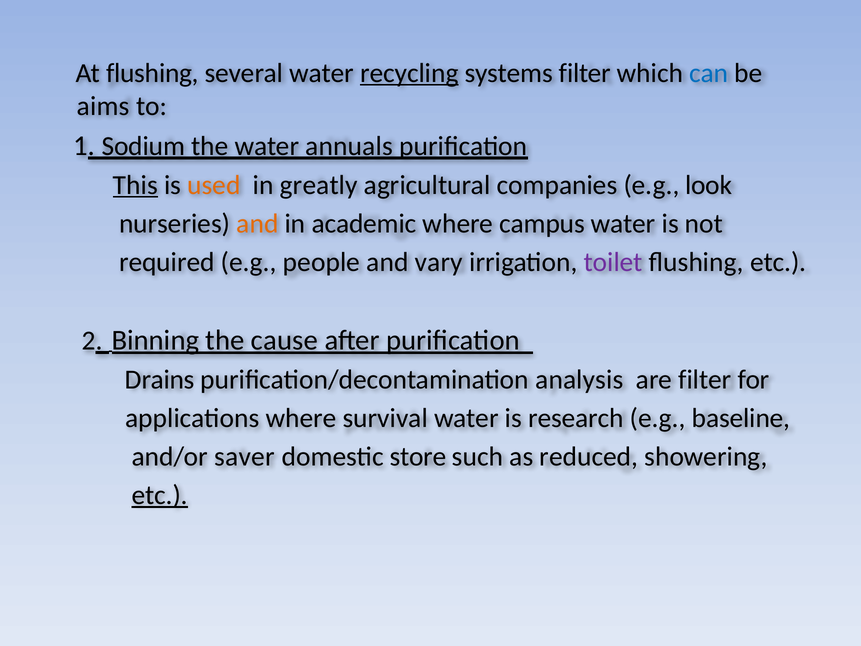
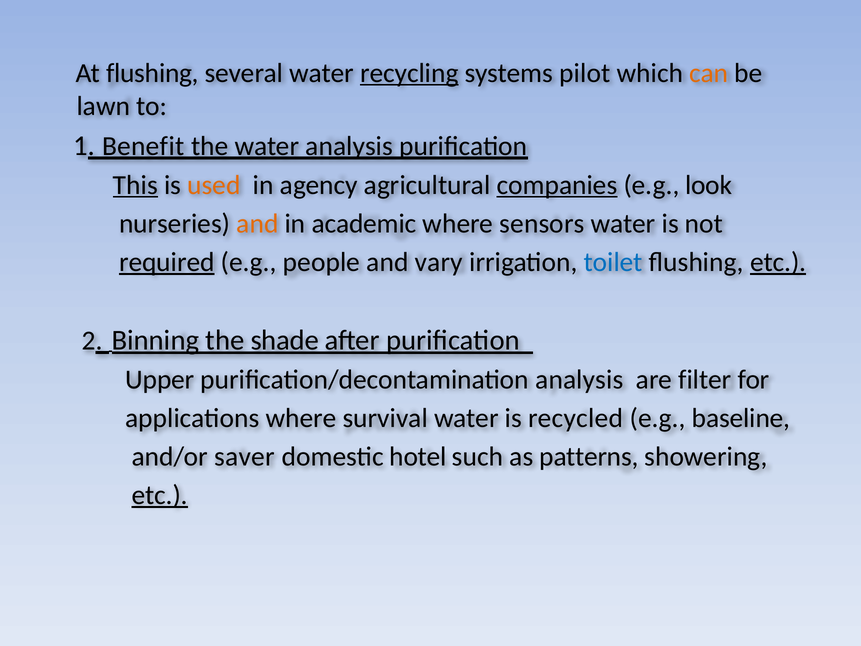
systems filter: filter -> pilot (585, 73)
can colour: blue -> orange (709, 73)
aims: aims -> lawn (103, 106)
Sodium: Sodium -> Benefit (143, 146)
water annuals: annuals -> analysis (349, 146)
greatly: greatly -> agency (319, 185)
companies underline: none -> present (557, 185)
campus: campus -> sensors (542, 223)
required underline: none -> present (167, 262)
toilet colour: purple -> blue (613, 262)
etc underline: none -> present (778, 262)
cause: cause -> shade (285, 340)
Drains: Drains -> Upper (160, 379)
research: research -> recycled (576, 418)
store: store -> hotel (418, 456)
reduced: reduced -> patterns (589, 456)
